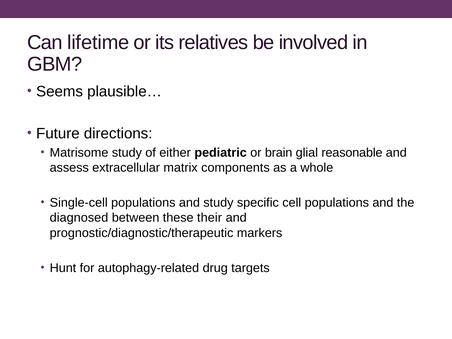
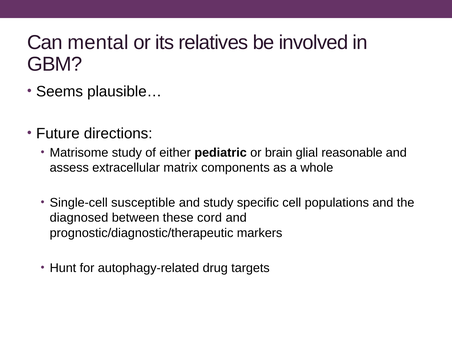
lifetime: lifetime -> mental (98, 43)
Single-cell populations: populations -> susceptible (143, 203)
their: their -> cord (210, 218)
